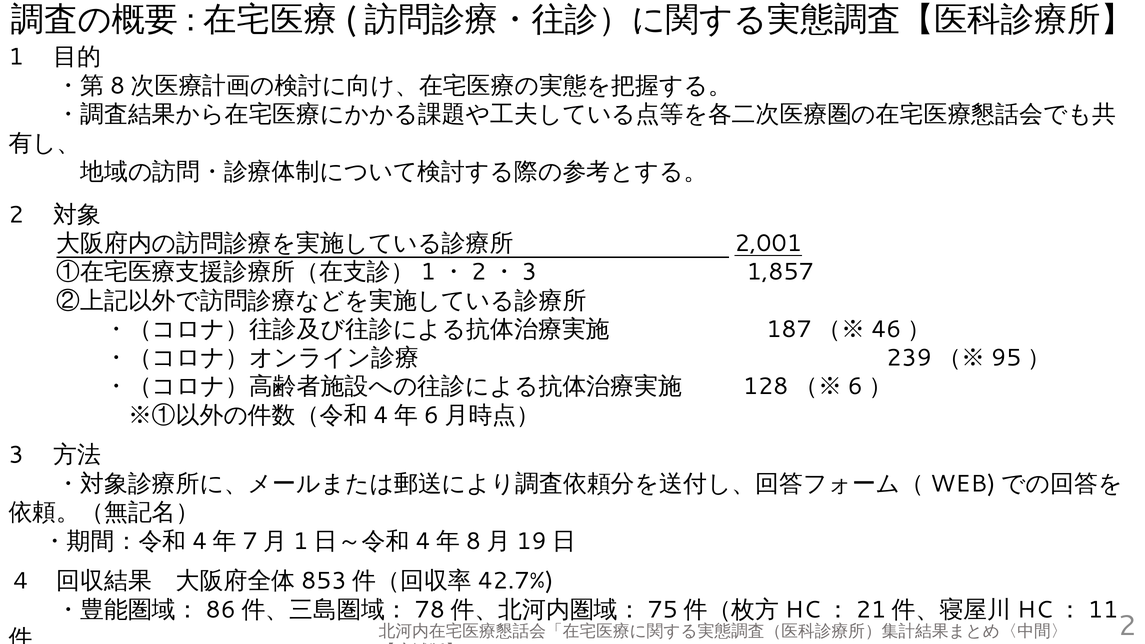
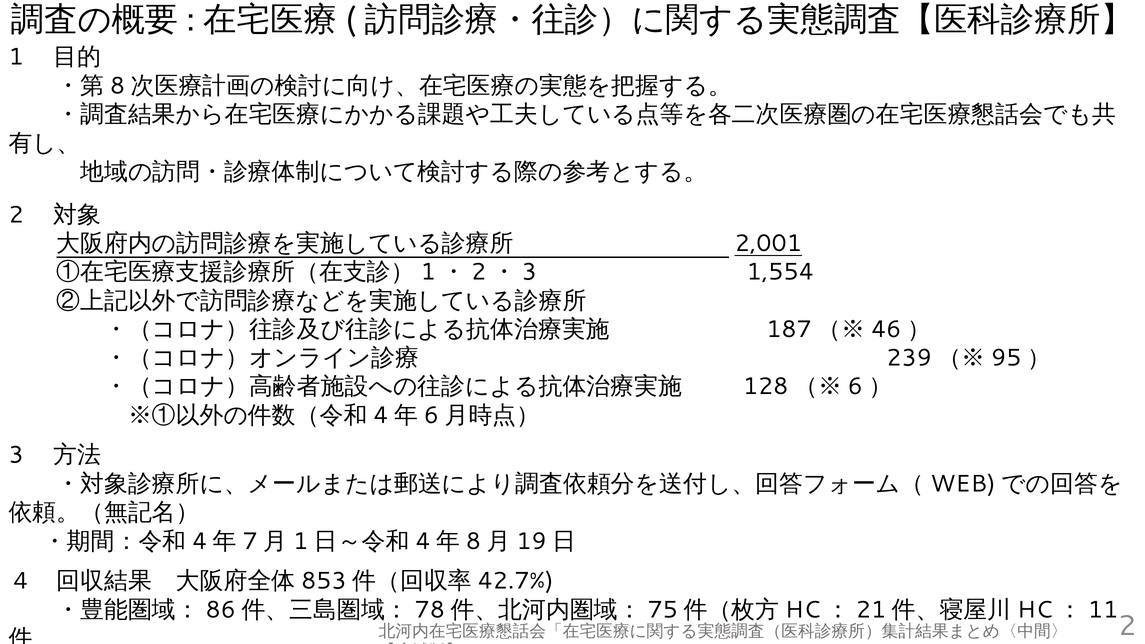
1,857: 1,857 -> 1,554 (780, 272)
